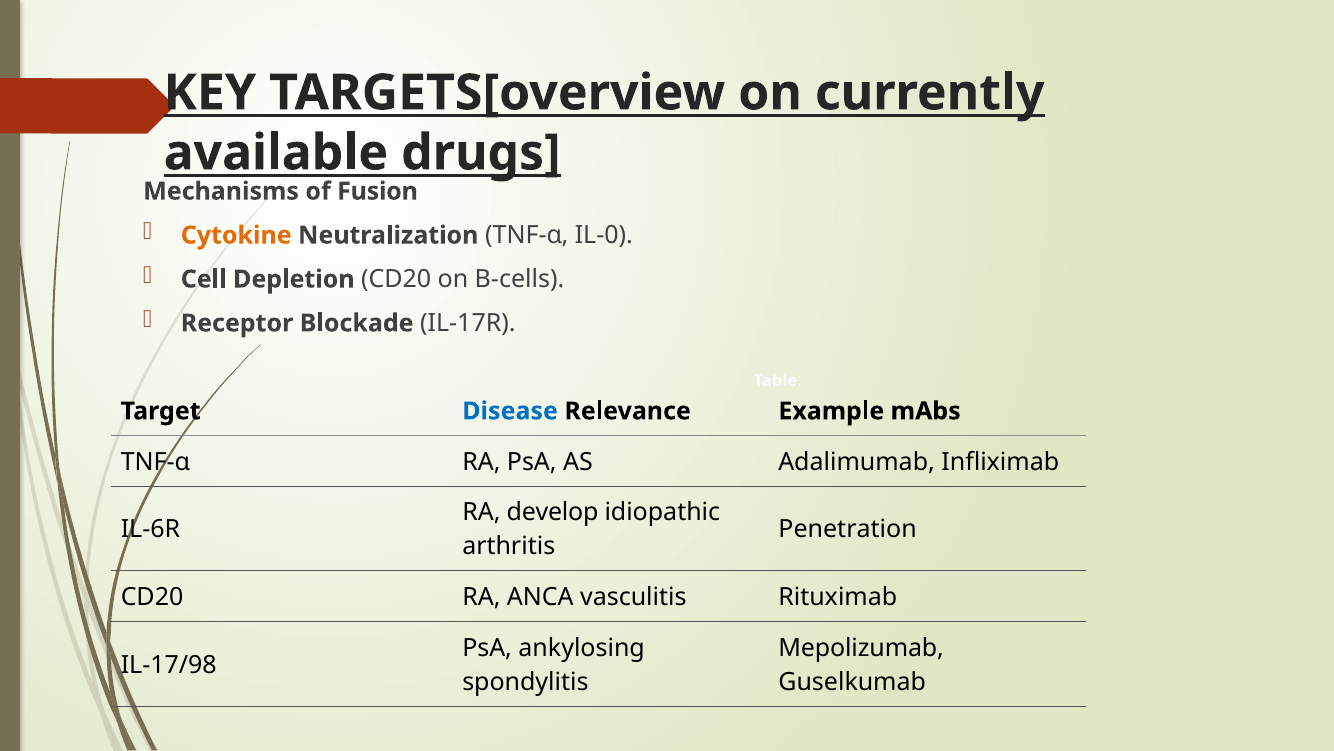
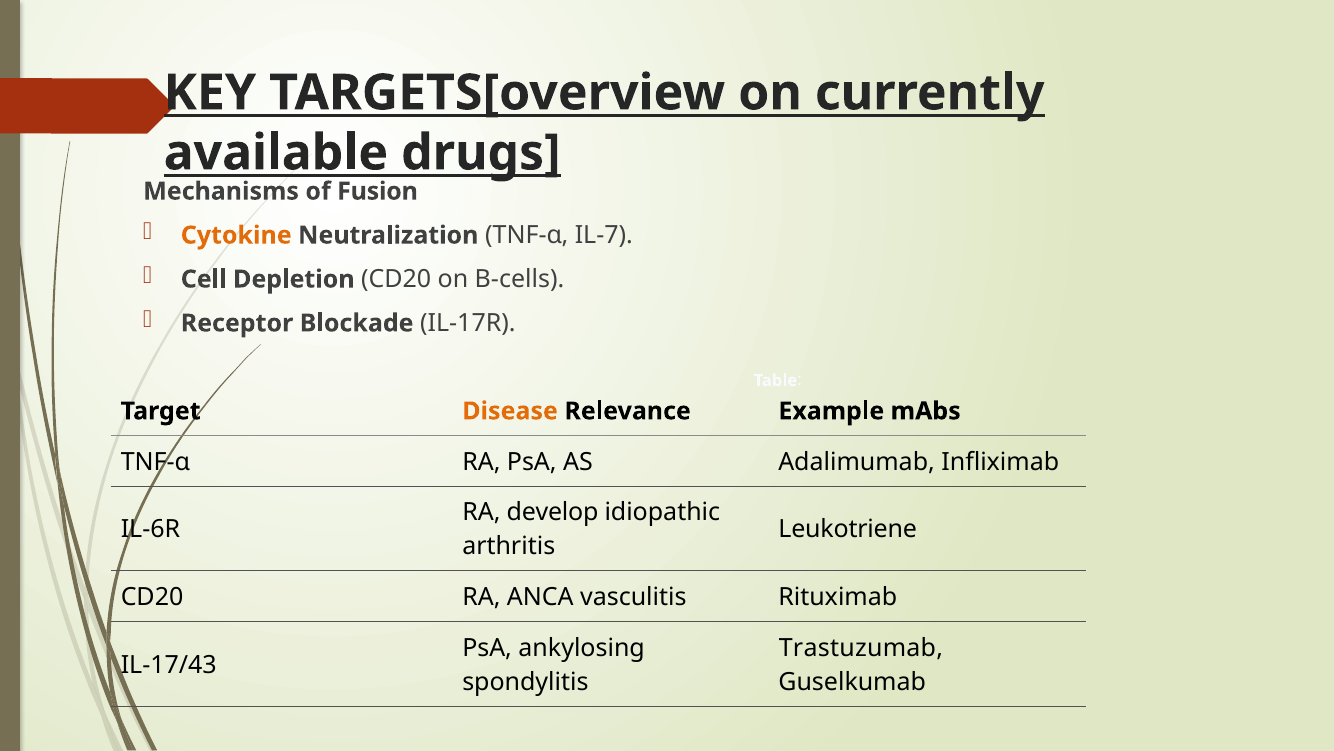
IL-0: IL-0 -> IL-7 (604, 235)
Disease colour: blue -> orange (510, 411)
Penetration: Penetration -> Leukotriene (848, 529)
Mepolizumab: Mepolizumab -> Trastuzumab (861, 648)
IL-17/98: IL-17/98 -> IL-17/43 (169, 665)
